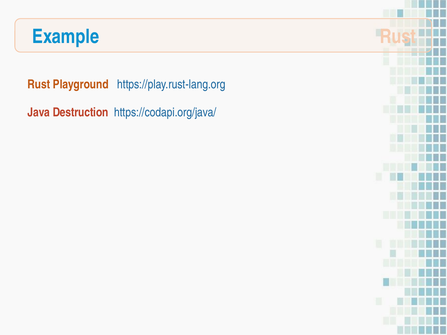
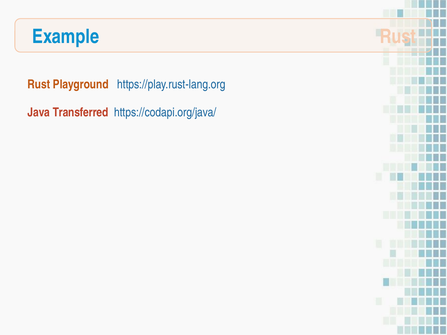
Destruction: Destruction -> Transferred (81, 112)
